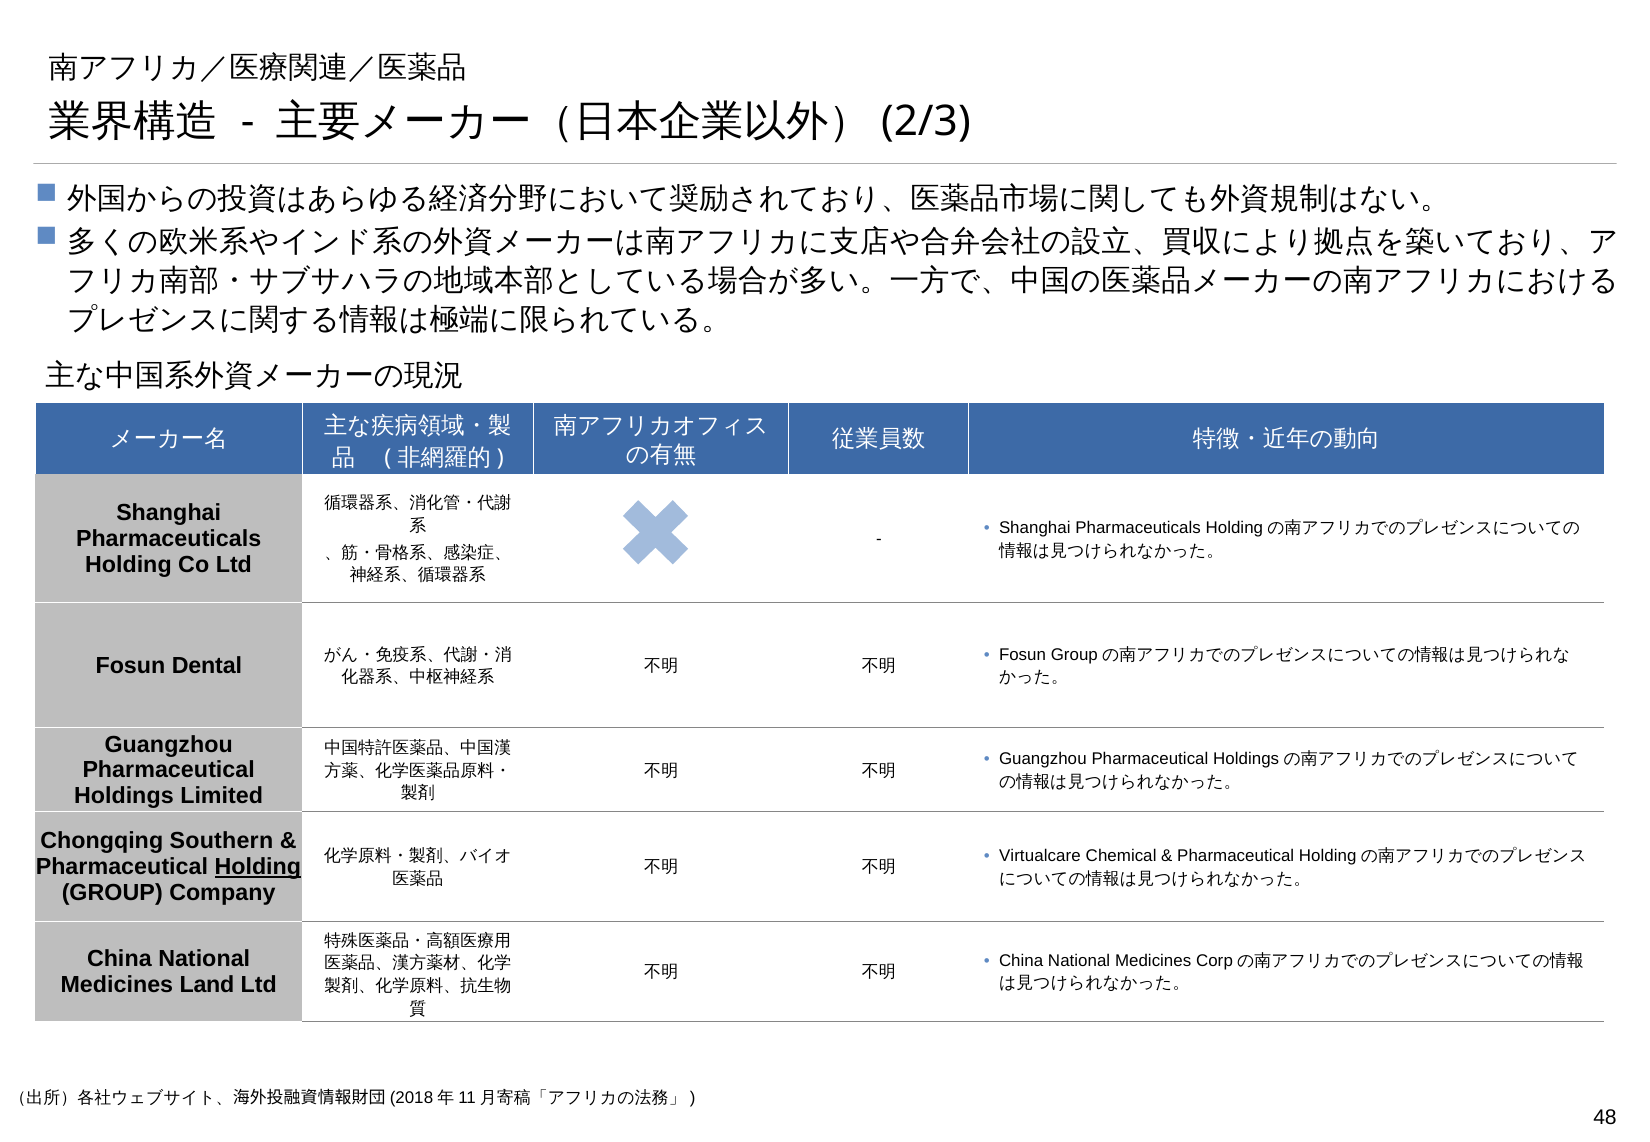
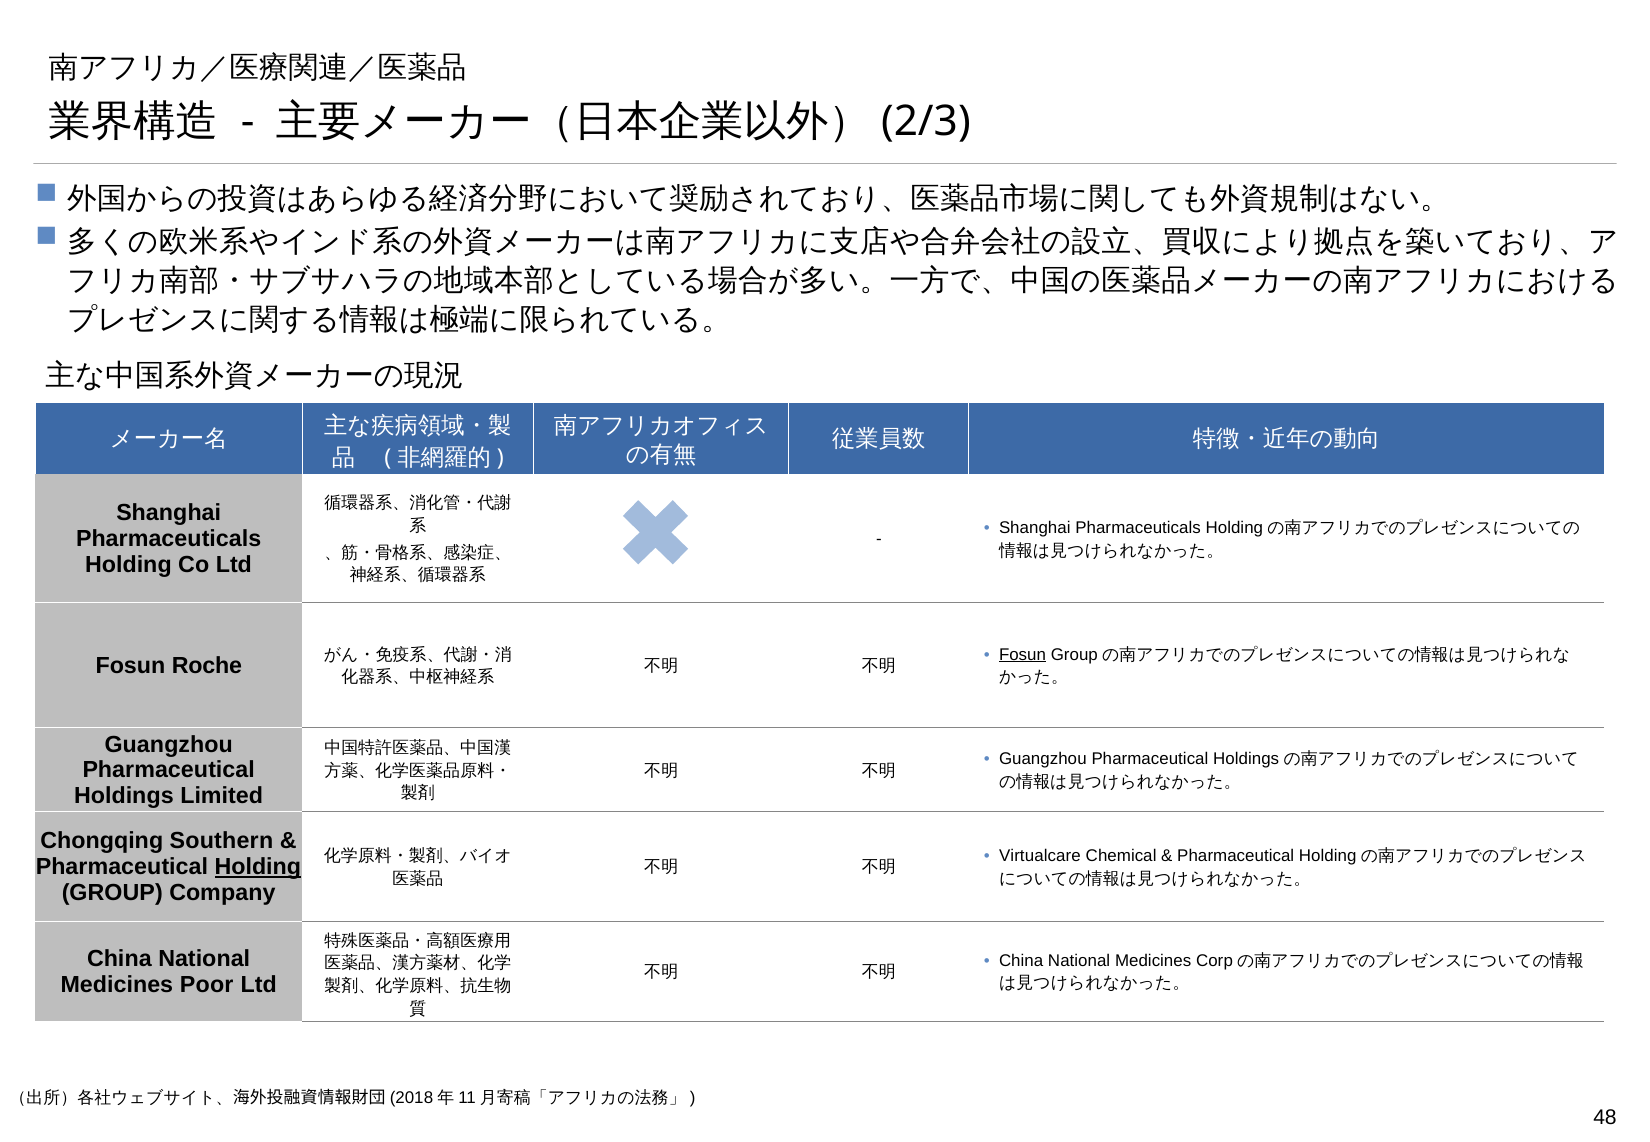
Fosun underline: none -> present (1023, 655)
Dental: Dental -> Roche (207, 666)
Land: Land -> Poor (207, 985)
